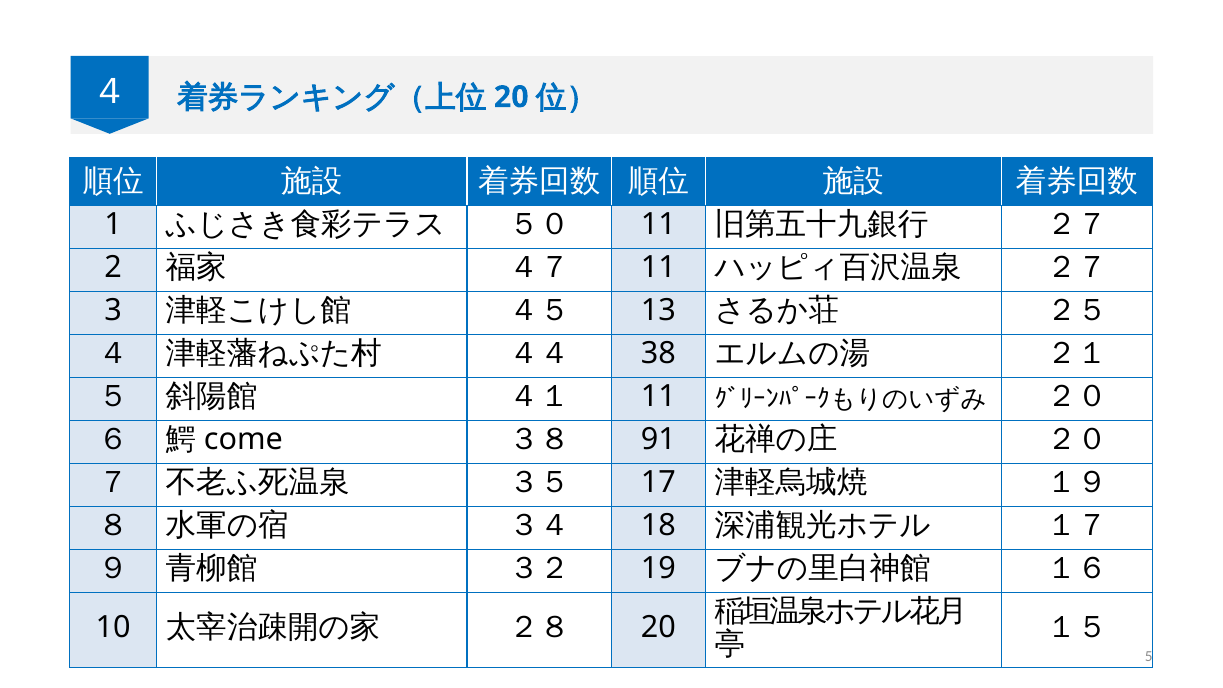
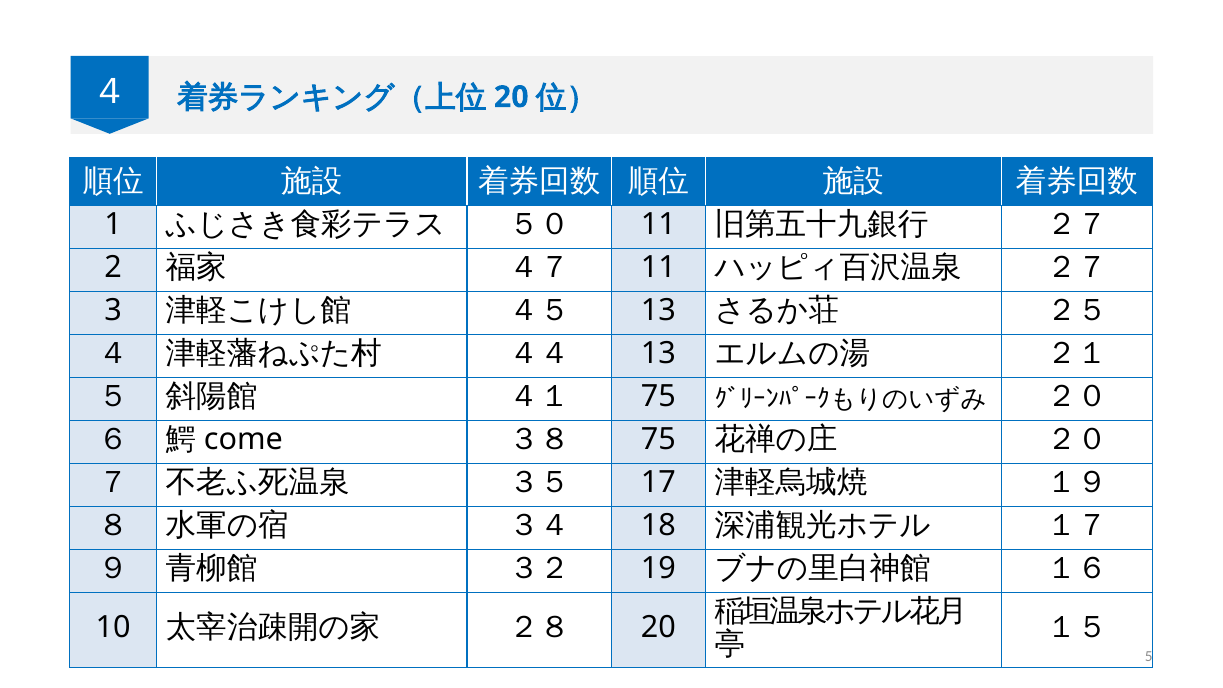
４４ 38: 38 -> 13 (658, 353)
４１ 11: 11 -> 75 (658, 396)
３８ 91: 91 -> 75 (658, 439)
